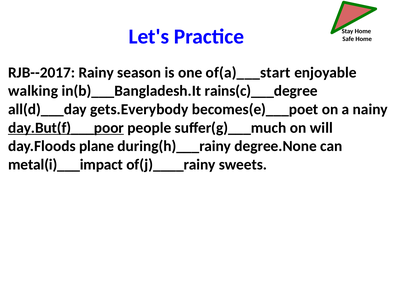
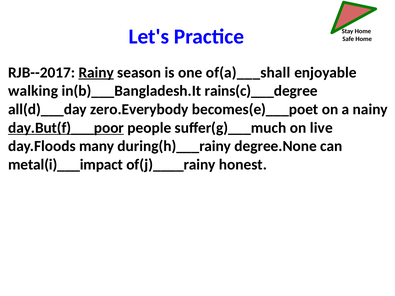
Rainy underline: none -> present (96, 73)
of(a)___start: of(a)___start -> of(a)___shall (248, 73)
gets.Everybody: gets.Everybody -> zero.Everybody (139, 109)
will: will -> live (321, 128)
plane: plane -> many (97, 146)
sweets: sweets -> honest (243, 165)
